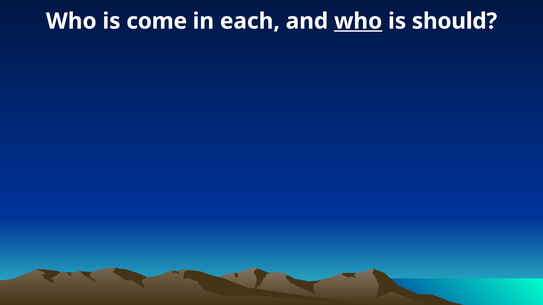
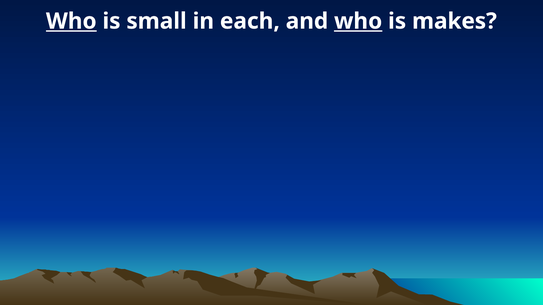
Who underline: none -> present (71, 21)
come: come -> small (157, 21)
should: should -> makes (454, 21)
